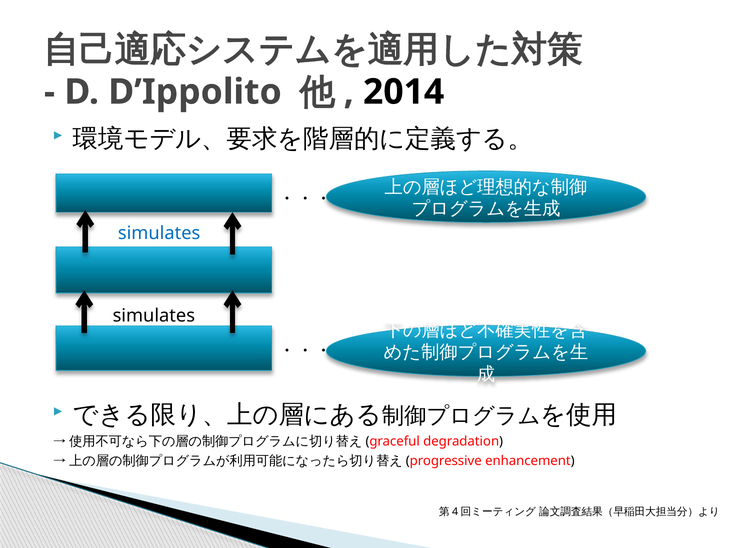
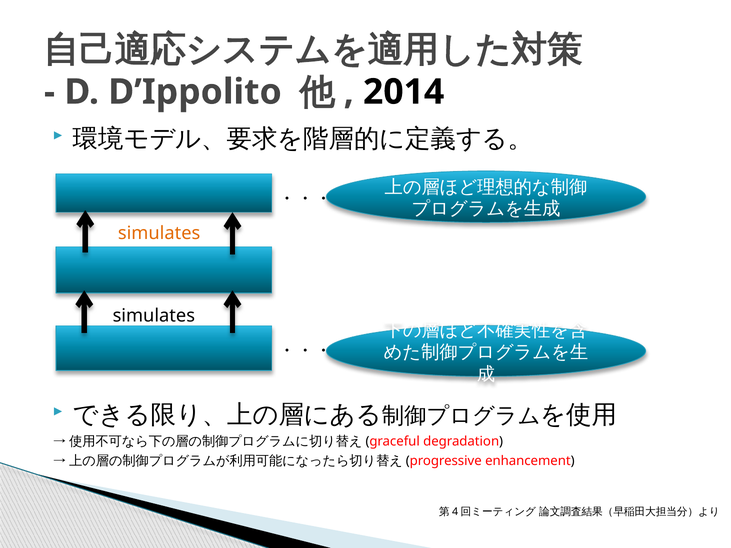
simulates colour: blue -> orange (159, 233)
